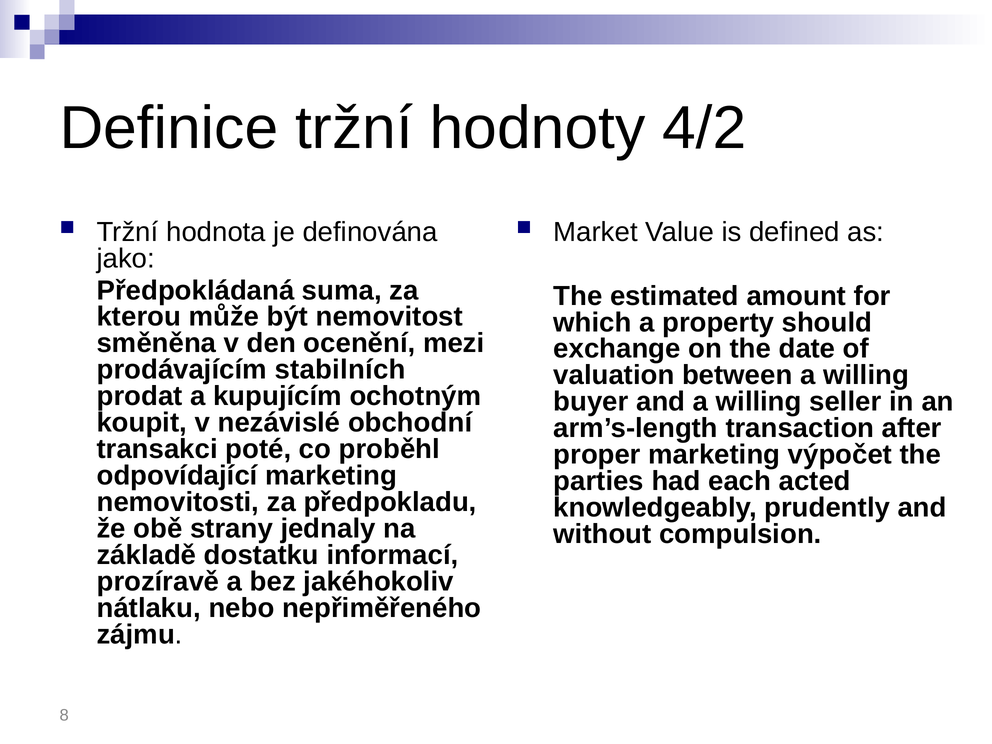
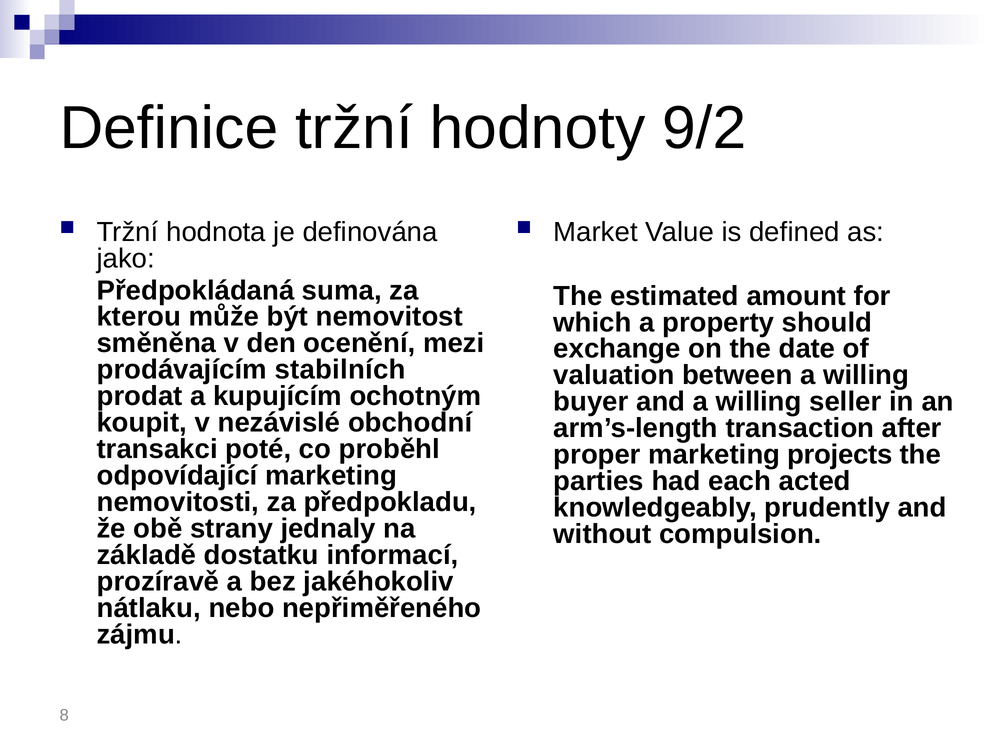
4/2: 4/2 -> 9/2 (704, 128)
výpočet: výpočet -> projects (840, 455)
